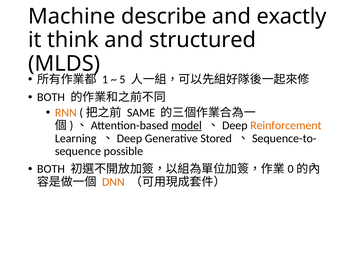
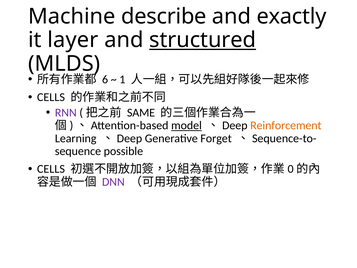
think: think -> layer (73, 40)
structured underline: none -> present (203, 40)
1: 1 -> 6 (105, 79)
5: 5 -> 1 (122, 79)
BOTH: BOTH -> CELLS (51, 97)
RNN colour: orange -> purple (66, 113)
Stored: Stored -> Forget (216, 138)
BOTH: BOTH -> CELLS (51, 169)
DNN colour: orange -> purple (113, 182)
